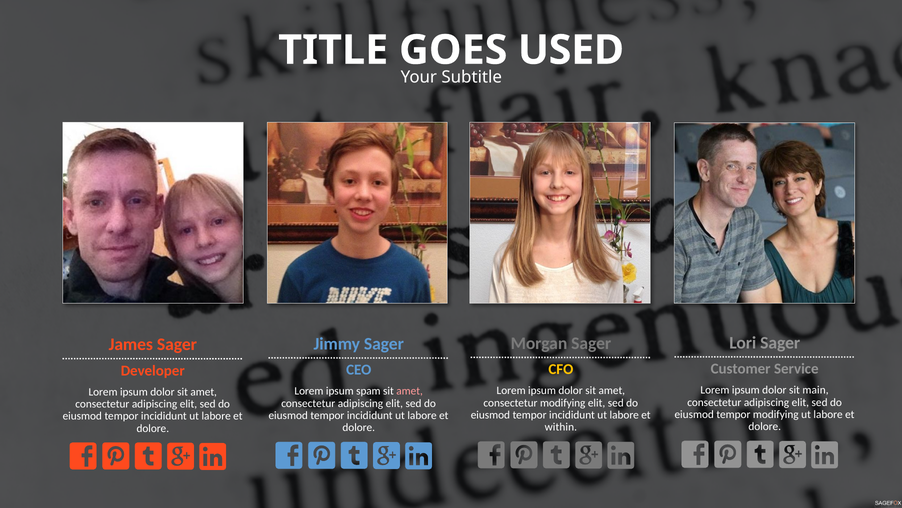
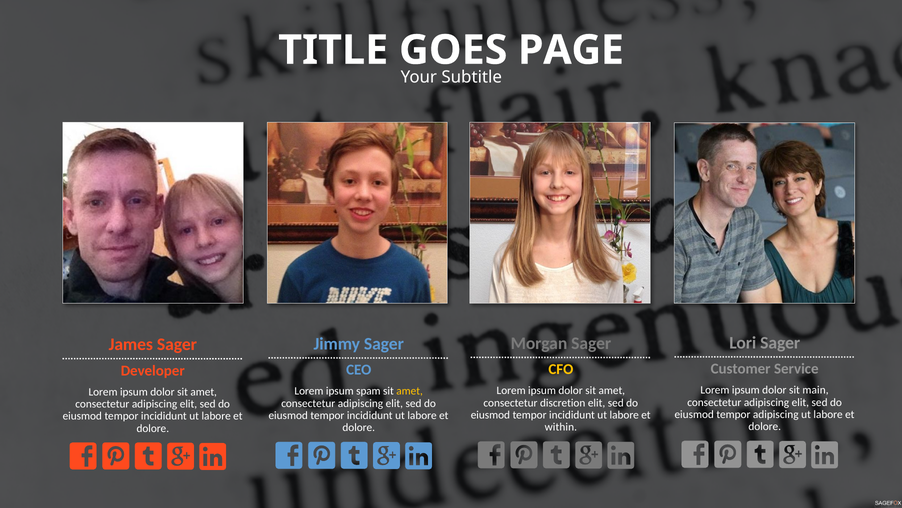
USED: USED -> PAGE (571, 50)
amet colour: pink -> yellow (410, 391)
consectetur modifying: modifying -> discretion (563, 402)
tempor modifying: modifying -> adipiscing (776, 414)
